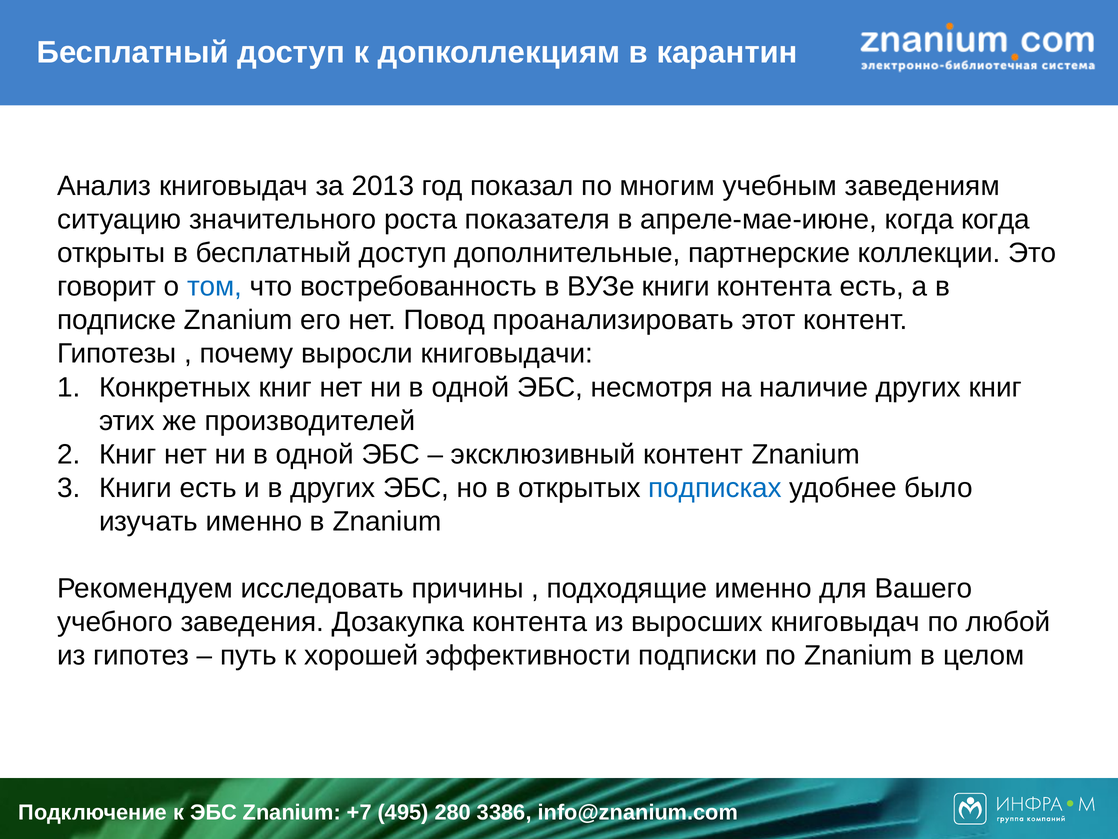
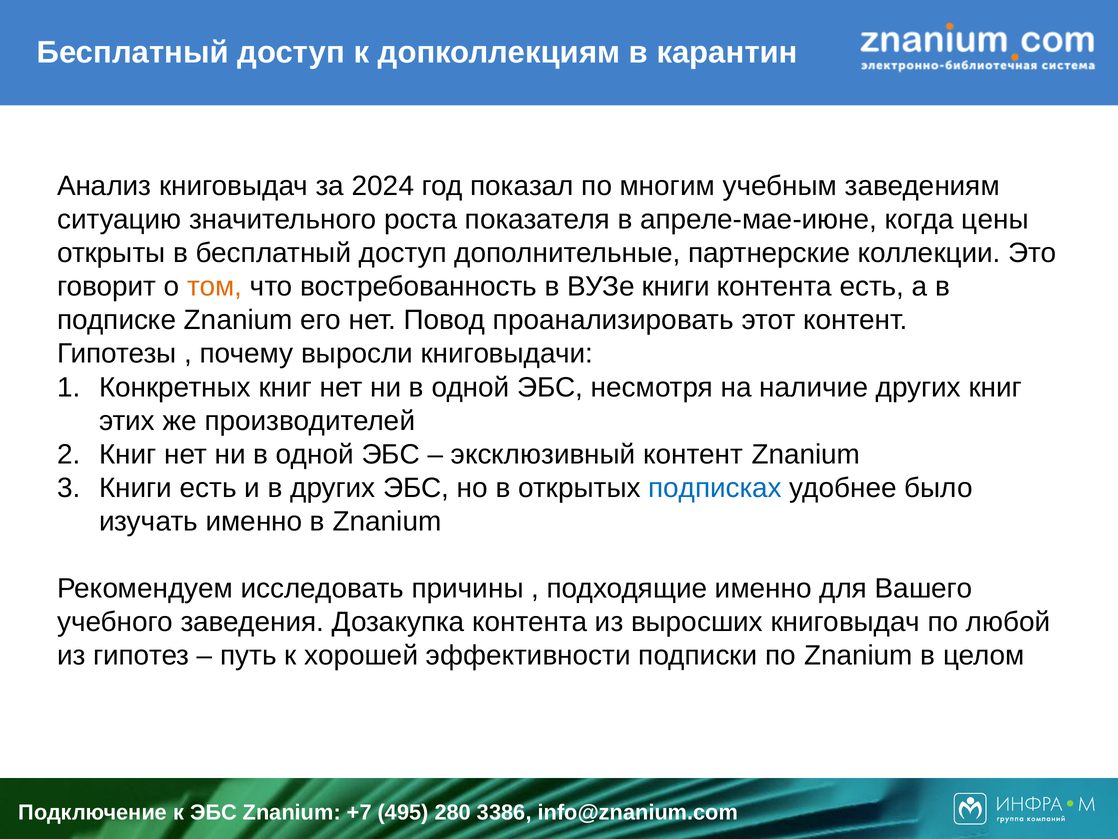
2013: 2013 -> 2024 (383, 186)
когда когда: когда -> цены (995, 219)
том colour: blue -> orange (215, 286)
